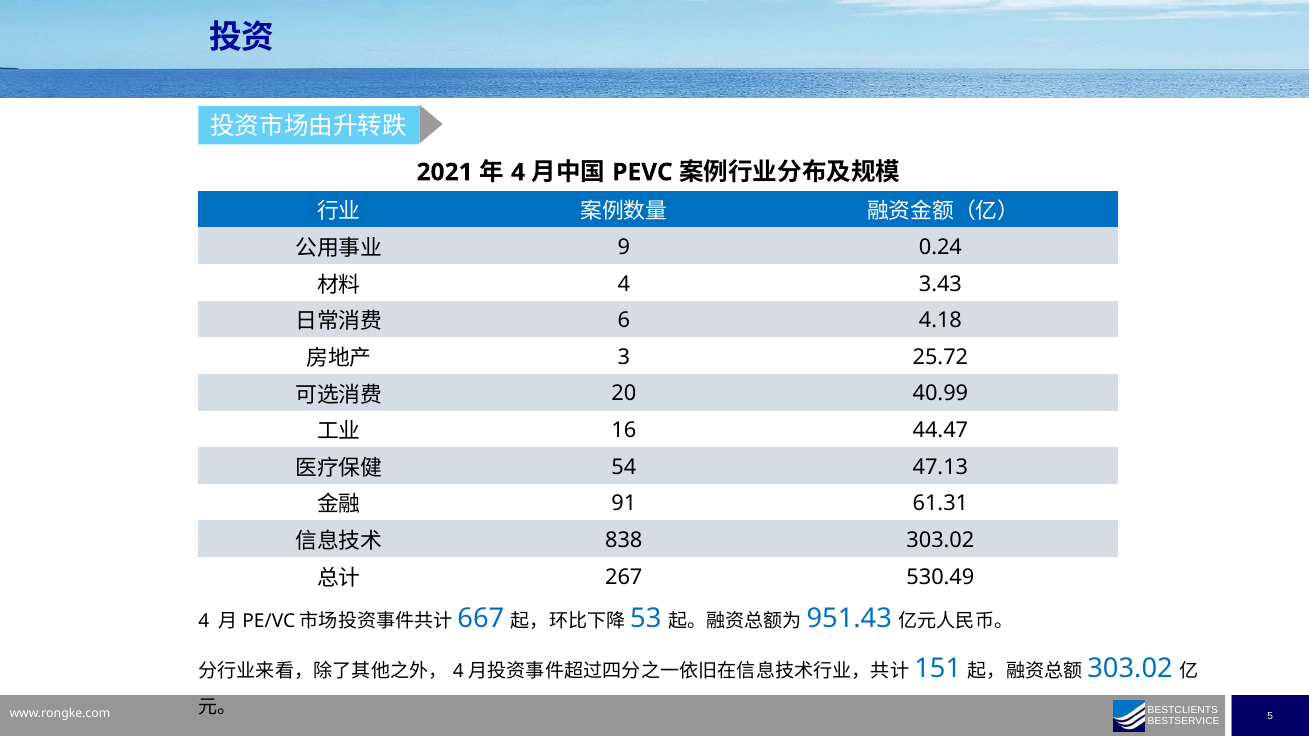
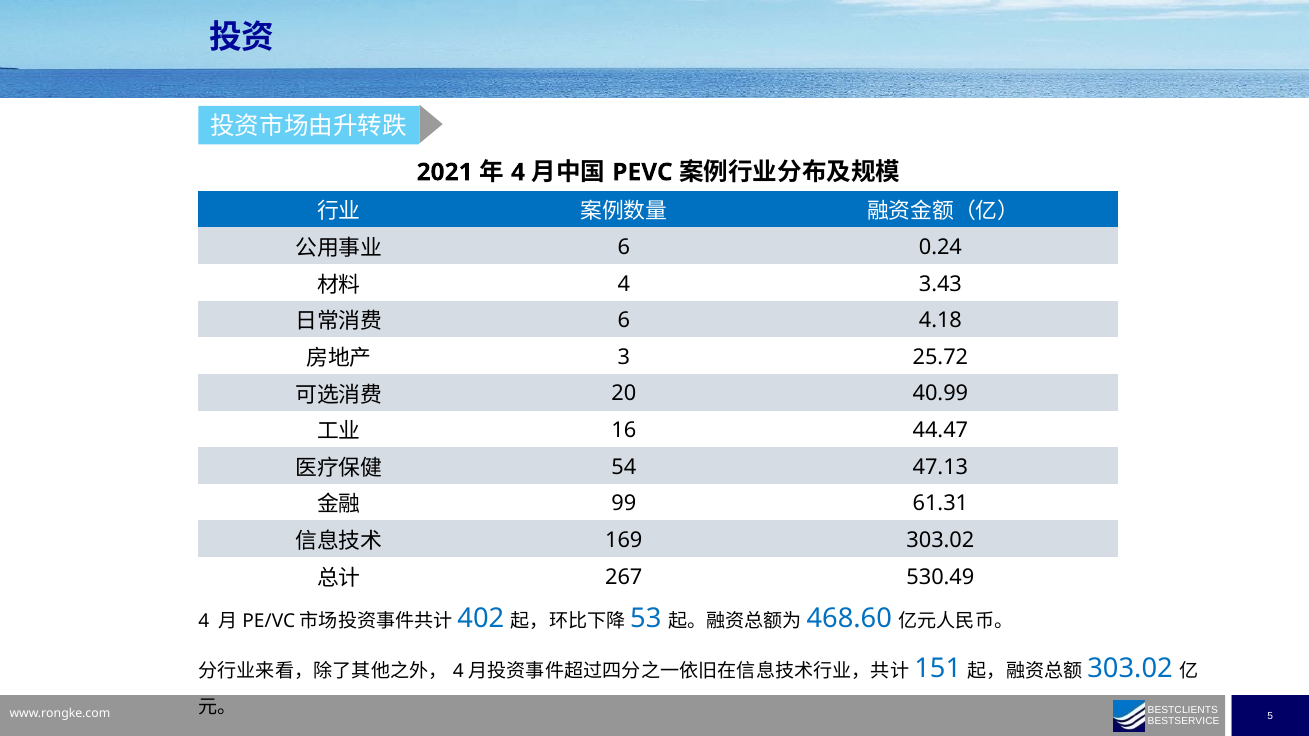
9: 9 -> 6 (624, 247)
91: 91 -> 99 (624, 504)
838: 838 -> 169 (624, 540)
667: 667 -> 402 (481, 619)
951.43: 951.43 -> 468.60 (849, 619)
